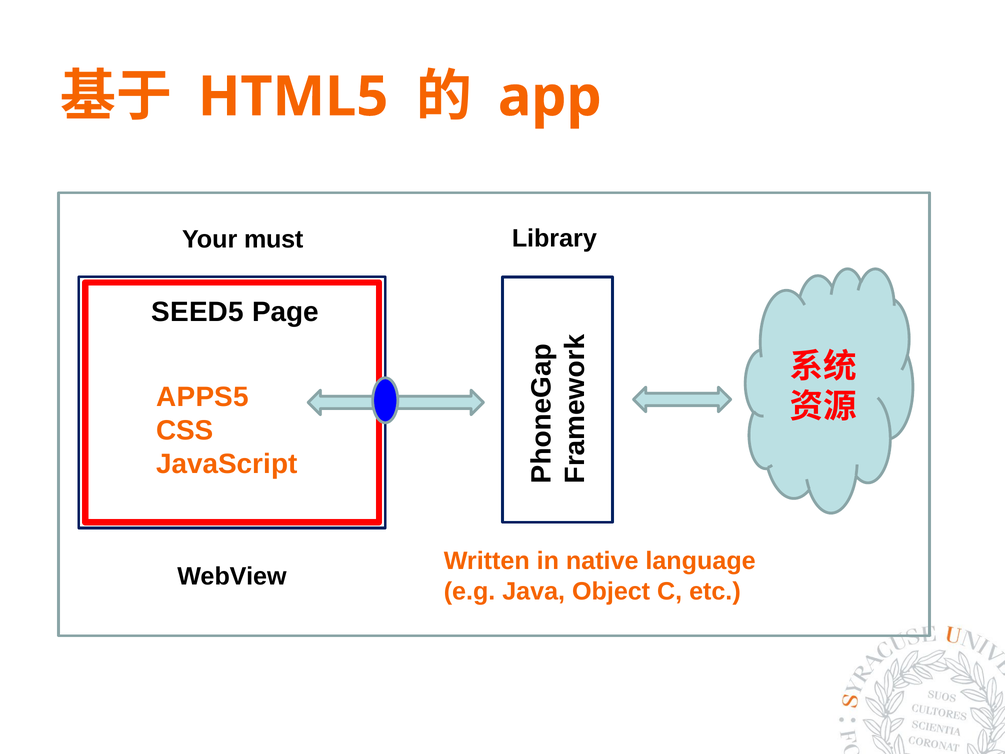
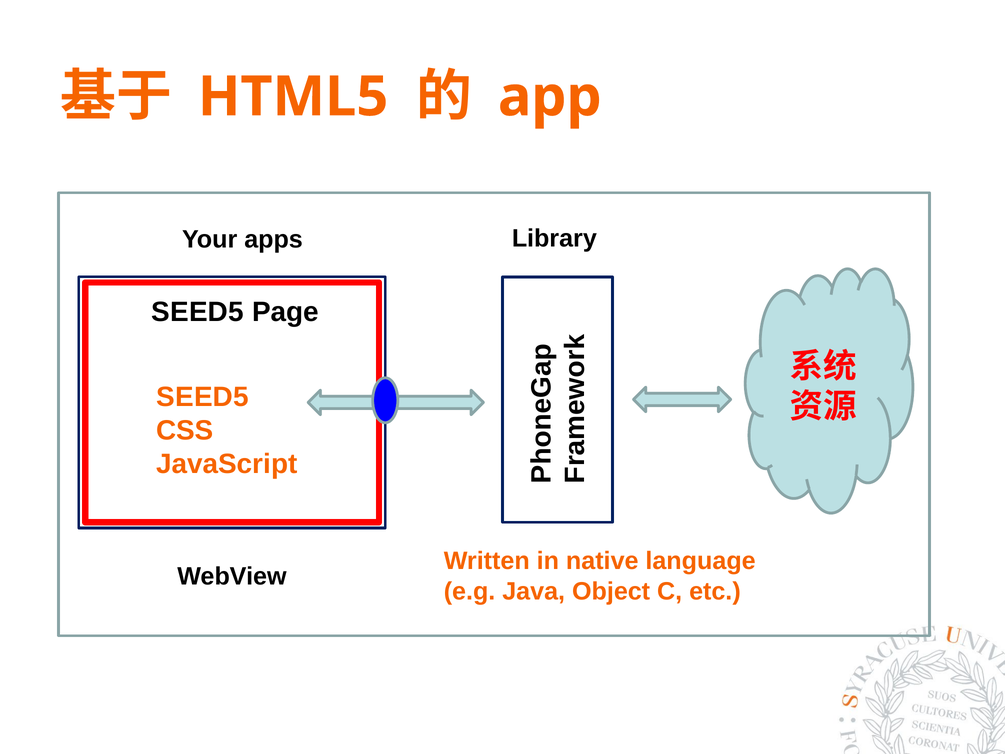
must: must -> apps (274, 239)
APPS5: APPS5 -> SEED5 (203, 397)
